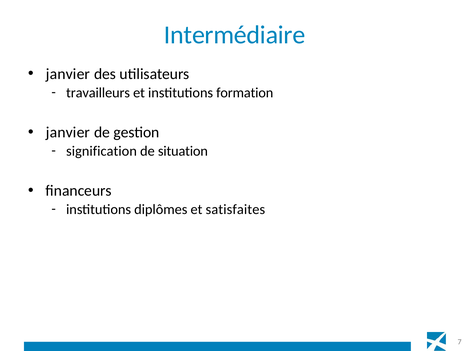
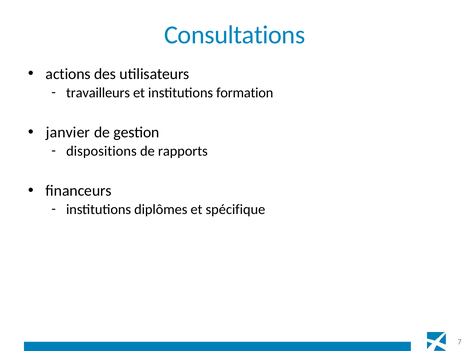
Intermédiaire: Intermédiaire -> Consultations (235, 35)
janvier: janvier -> actions (68, 74)
signification: signification -> dispositions (101, 151)
situation: situation -> rapports (183, 151)
satisfaites: satisfaites -> spécifique (235, 210)
